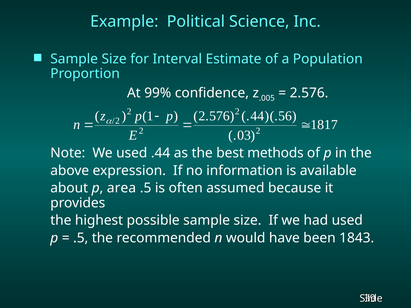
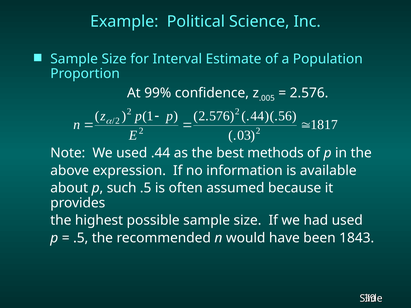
area: area -> such (122, 188)
